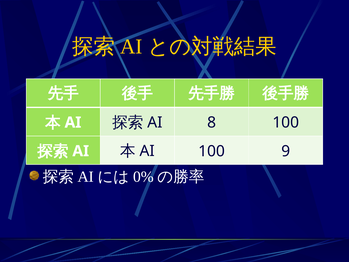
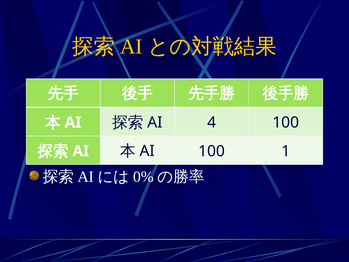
8: 8 -> 4 (212, 122)
9: 9 -> 1 (286, 151)
